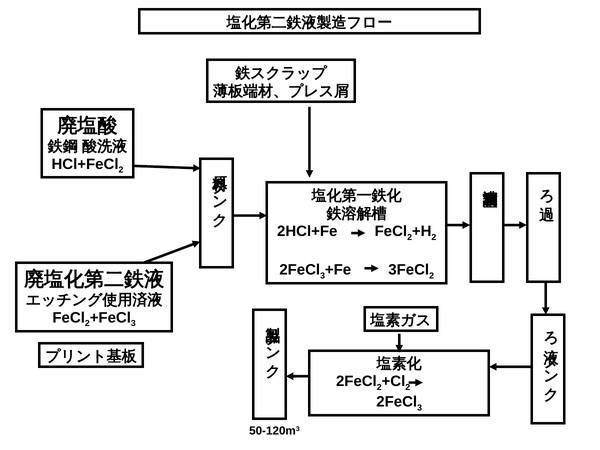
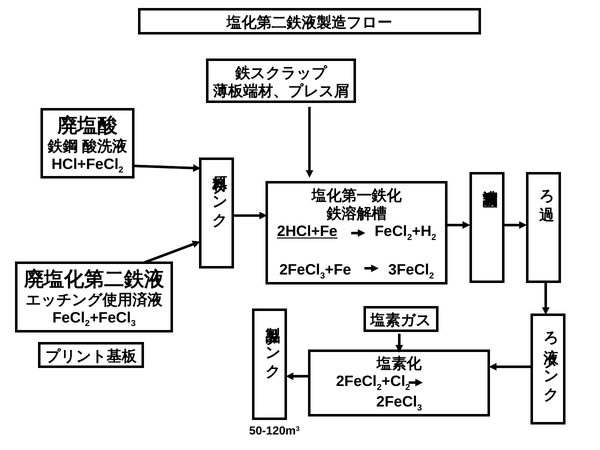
2HCl+Fe underline: none -> present (307, 231)
